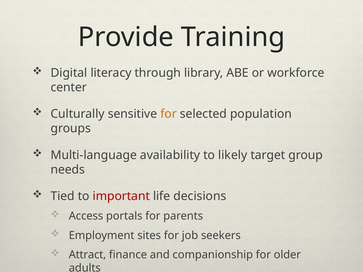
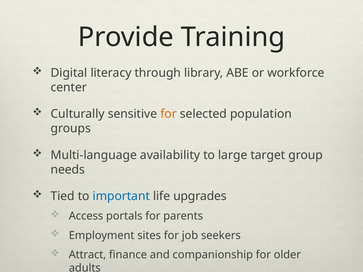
likely: likely -> large (233, 155)
important colour: red -> blue (121, 196)
decisions: decisions -> upgrades (200, 196)
